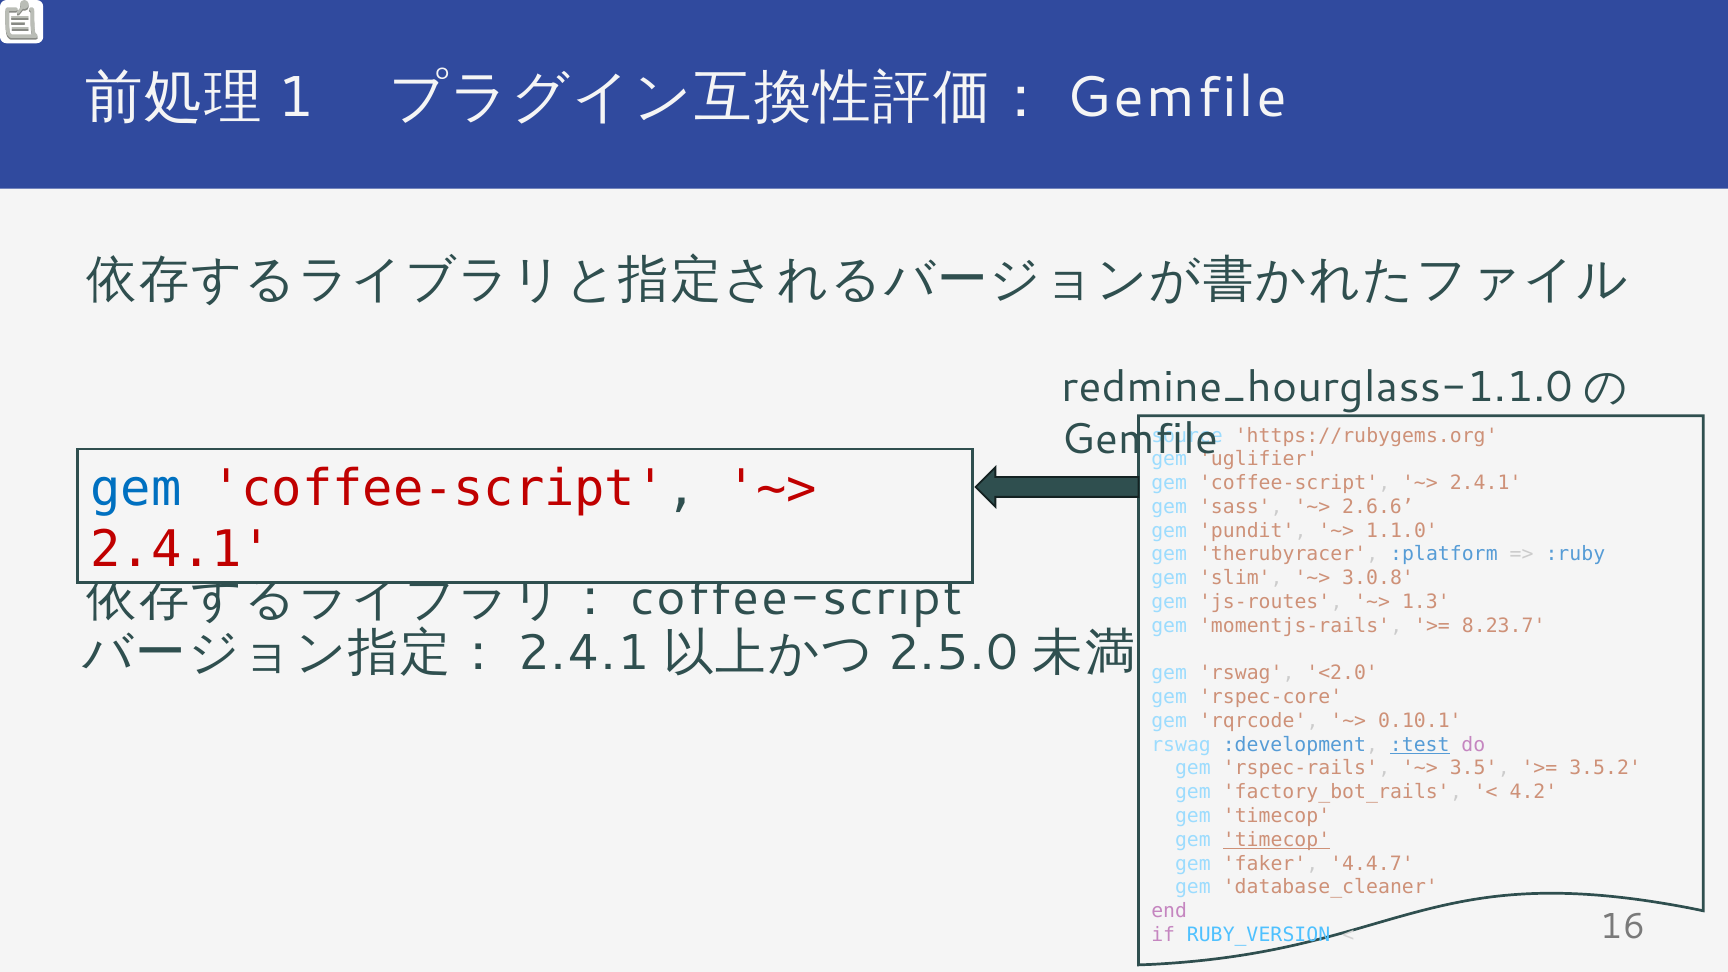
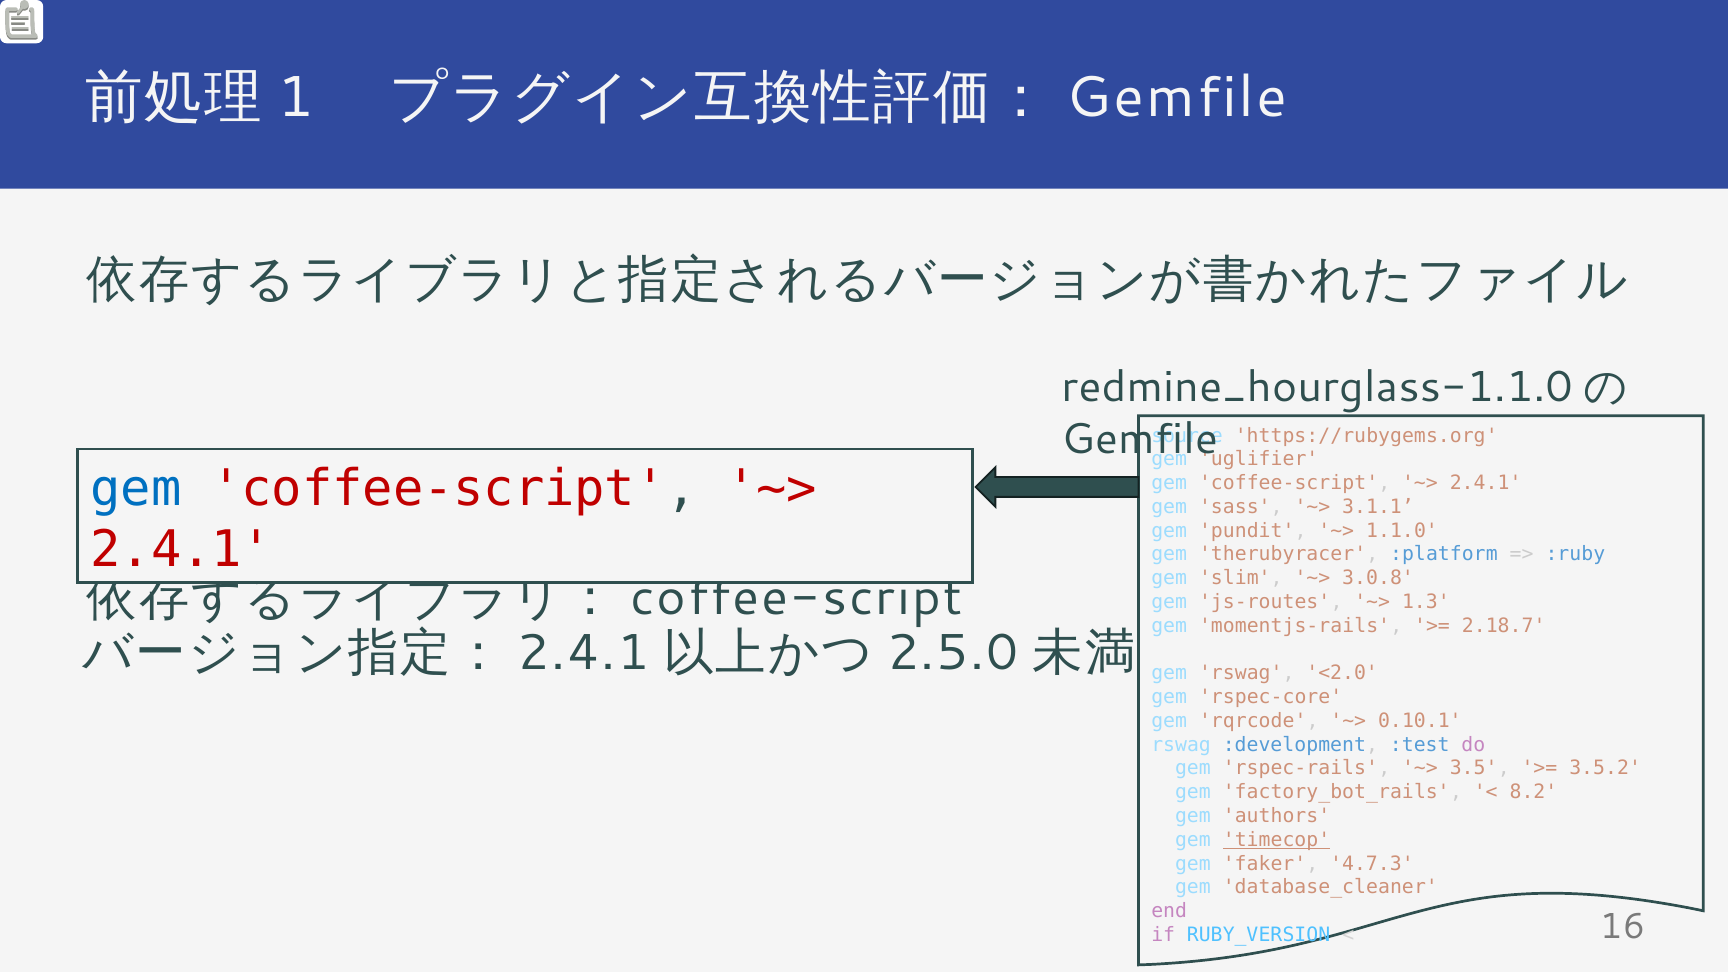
2.6.6: 2.6.6 -> 3.1.1 (1378, 507)
8.23.7: 8.23.7 -> 2.18.7 (1504, 626)
:test underline: present -> none (1420, 745)
4.2: 4.2 -> 8.2 (1533, 792)
timecop: timecop -> authors (1277, 816)
4.4.7: 4.4.7 -> 4.7.3 (1372, 863)
